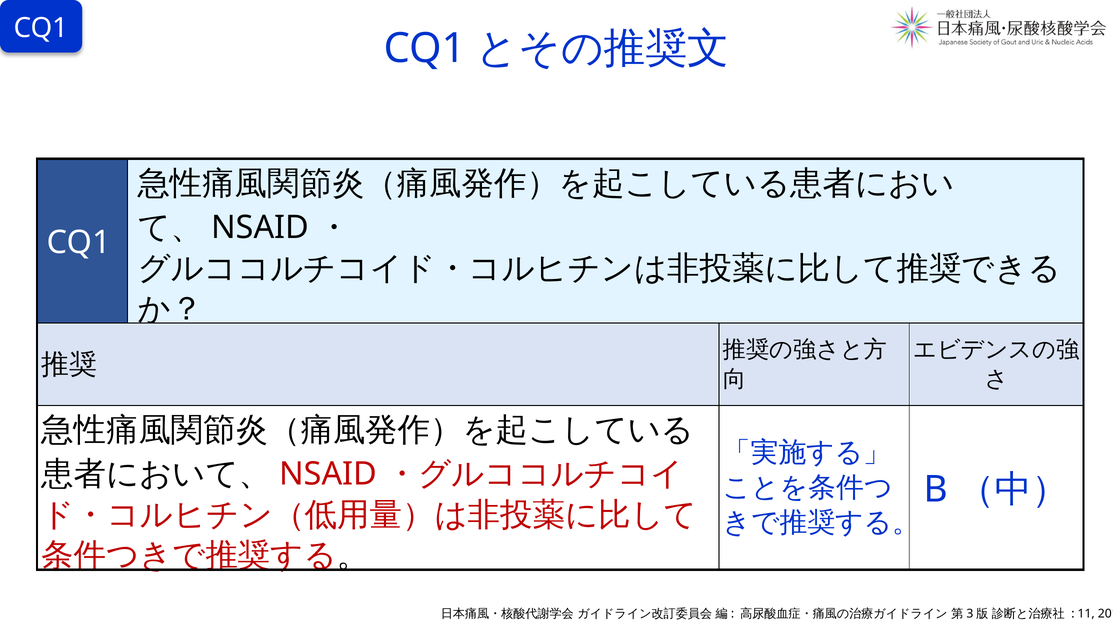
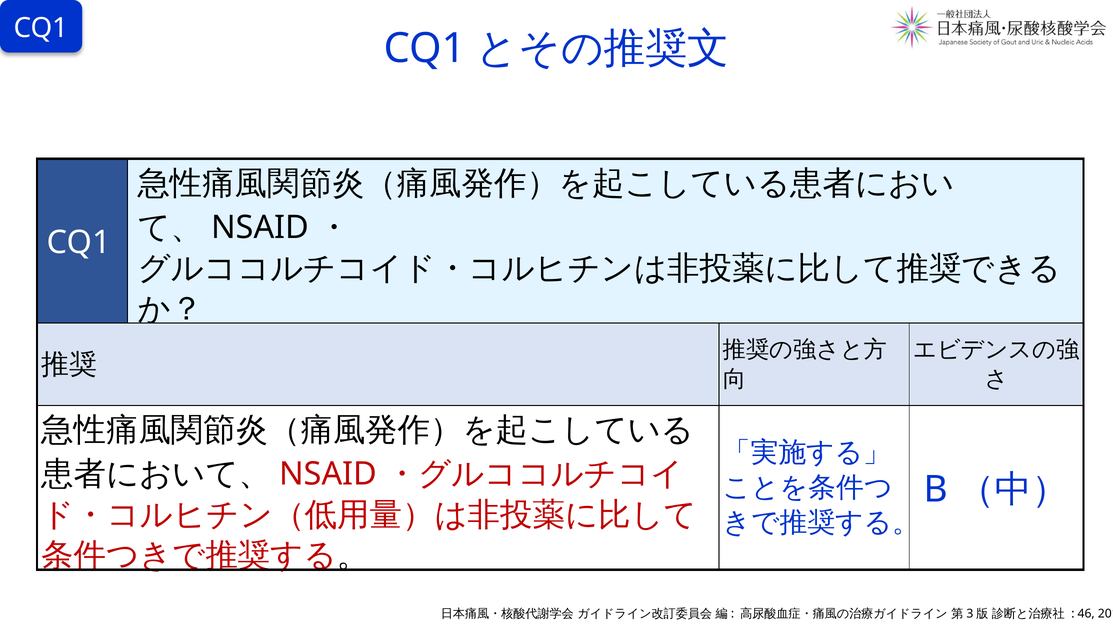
11: 11 -> 46 (1086, 614)
